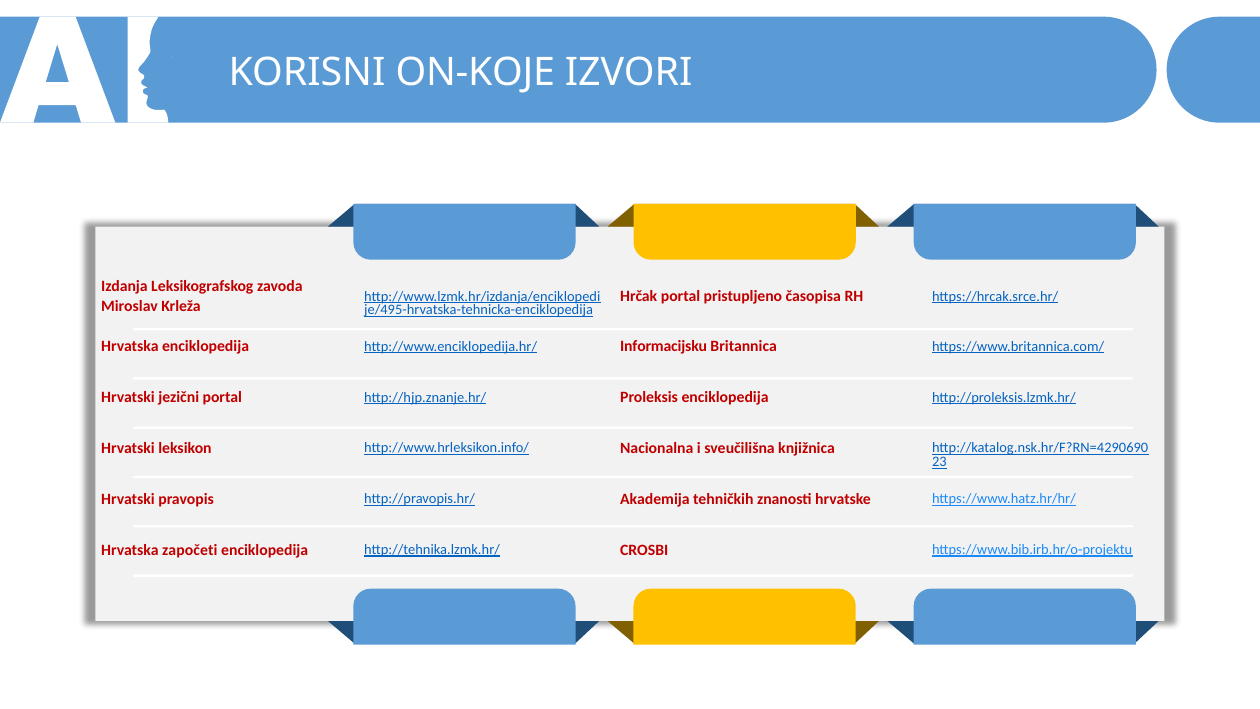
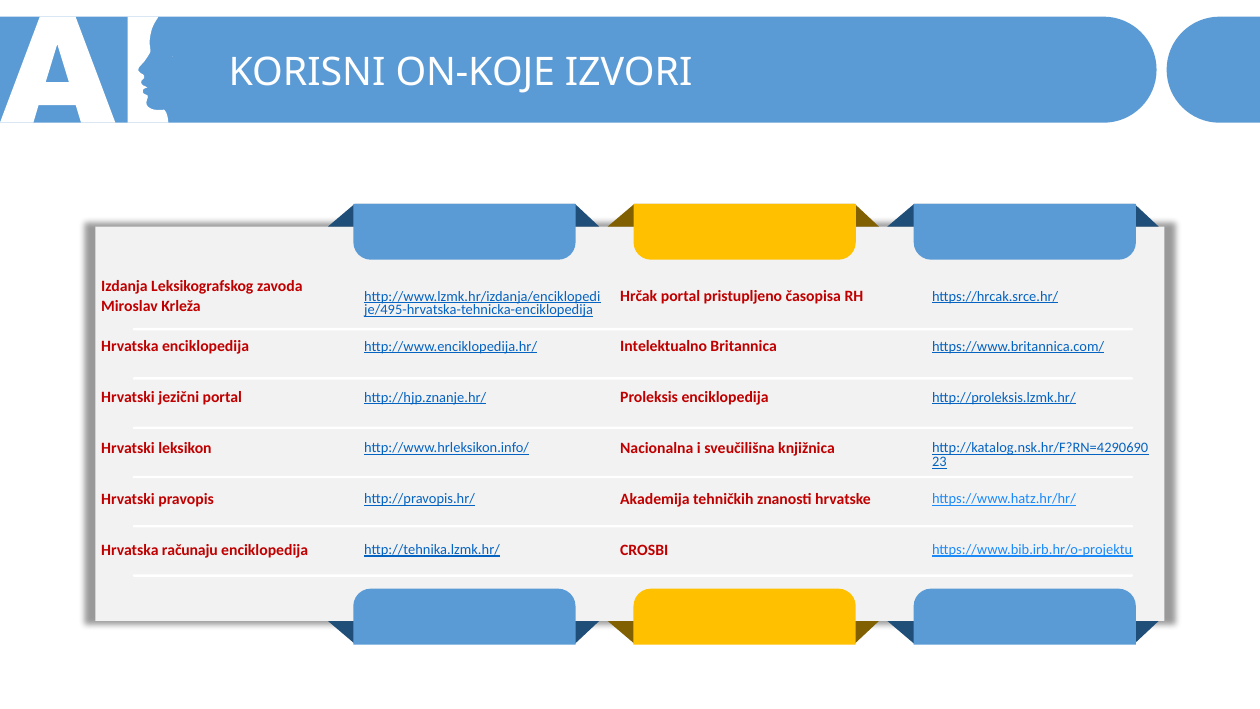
Informacijsku: Informacijsku -> Intelektualno (664, 346)
započeti: započeti -> računaju (190, 550)
